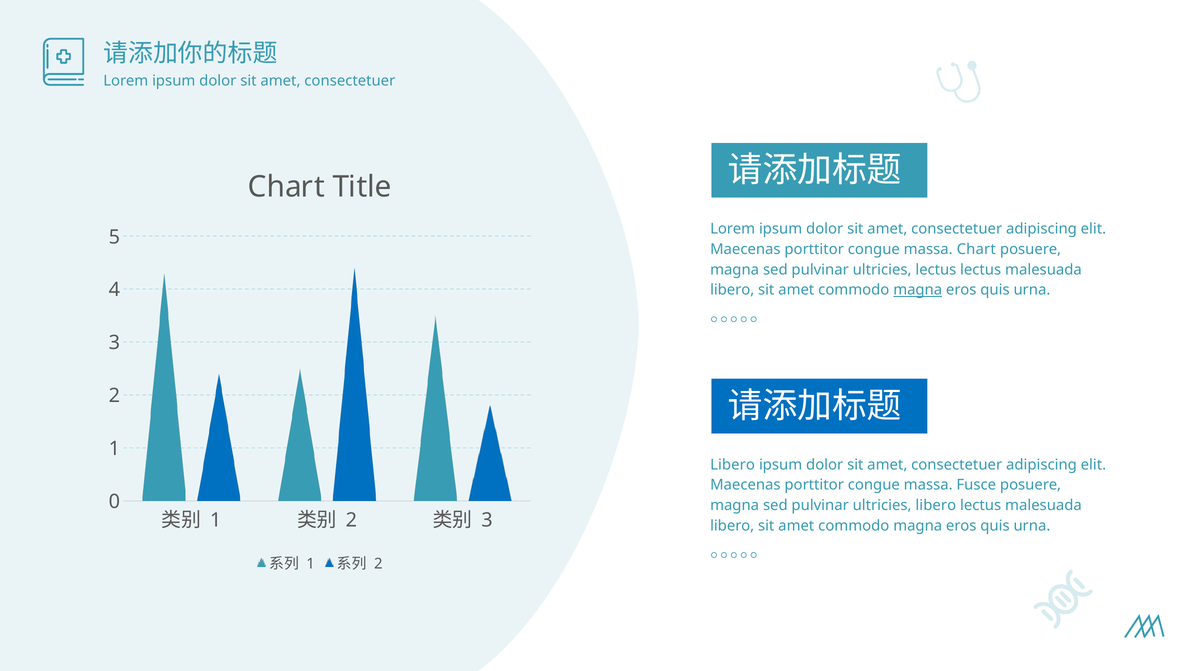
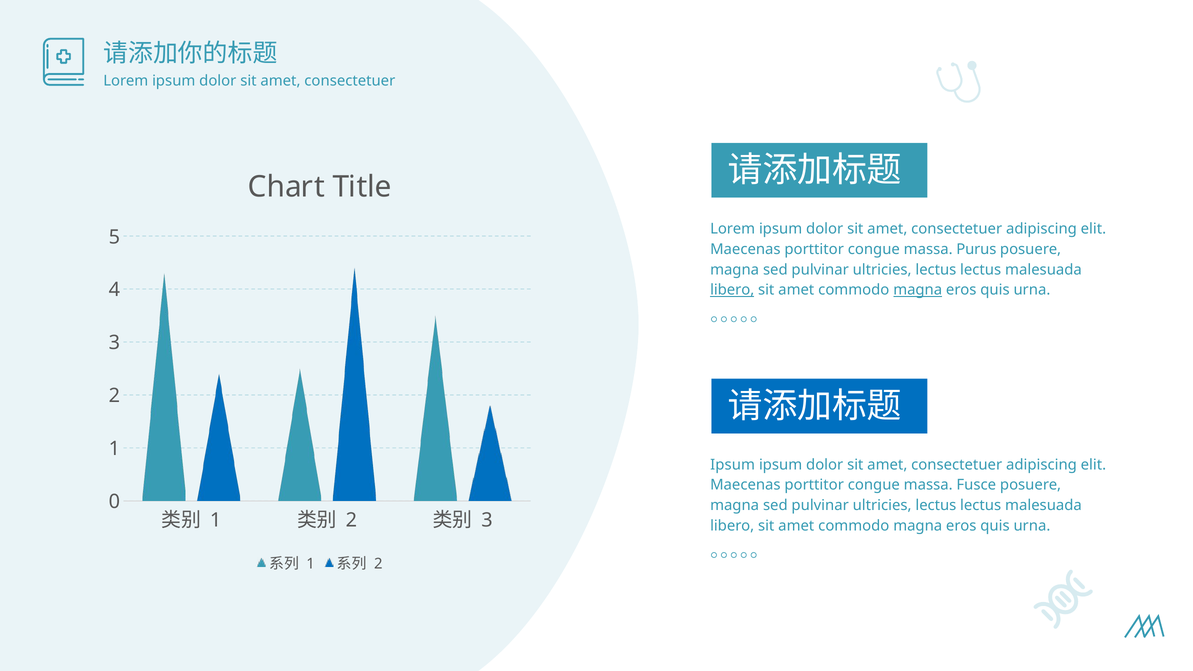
massa Chart: Chart -> Purus (976, 249)
libero underline: none -> present (732, 290)
Libero: Libero -> Ipsum (733, 465)
libero: libero -> lectus (936, 506)
